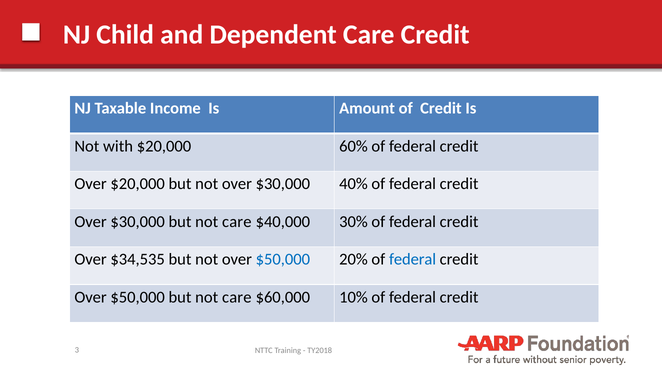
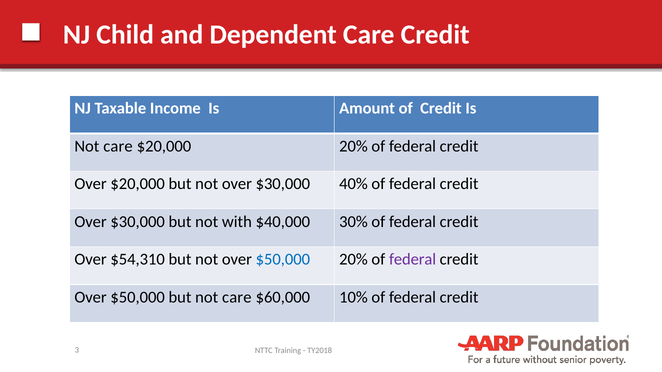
with: with -> care (118, 146)
$20,000 60%: 60% -> 20% (353, 146)
$30,000 but not care: care -> with (237, 222)
$34,535: $34,535 -> $54,310 (138, 260)
federal colour: blue -> purple (413, 260)
